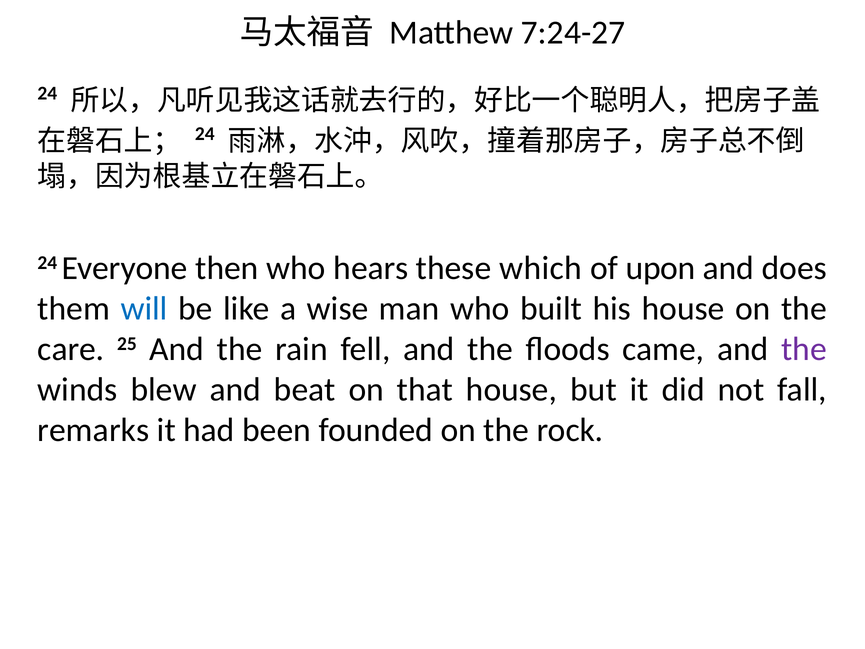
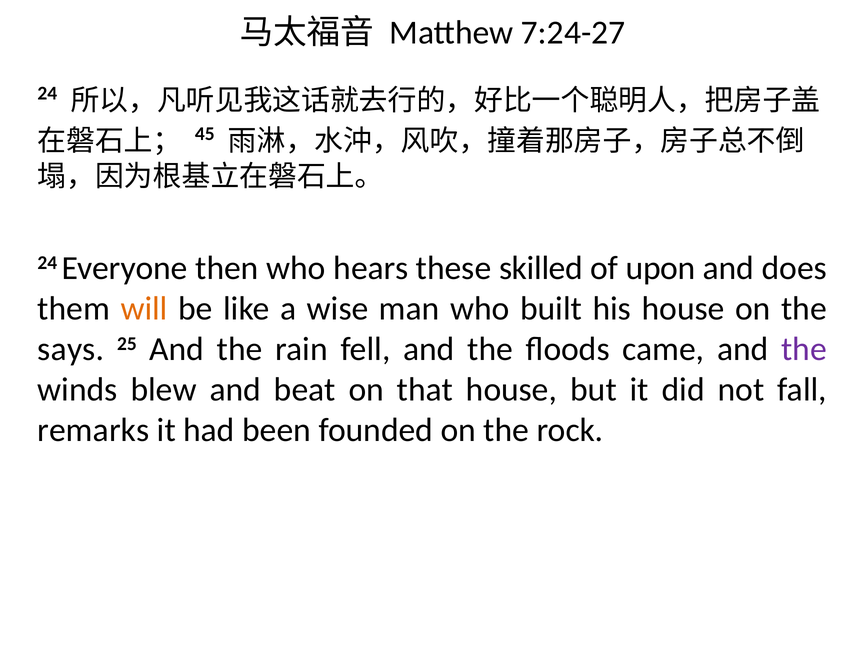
24: 24 -> 45 (205, 134)
which: which -> skilled (541, 268)
will colour: blue -> orange (144, 309)
care: care -> says (71, 349)
